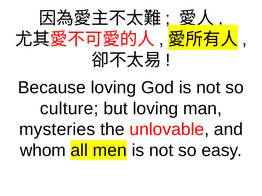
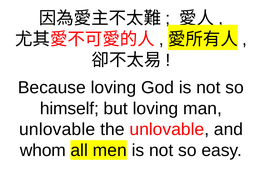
culture: culture -> himself (69, 109)
mysteries: mysteries -> unlovable (57, 130)
